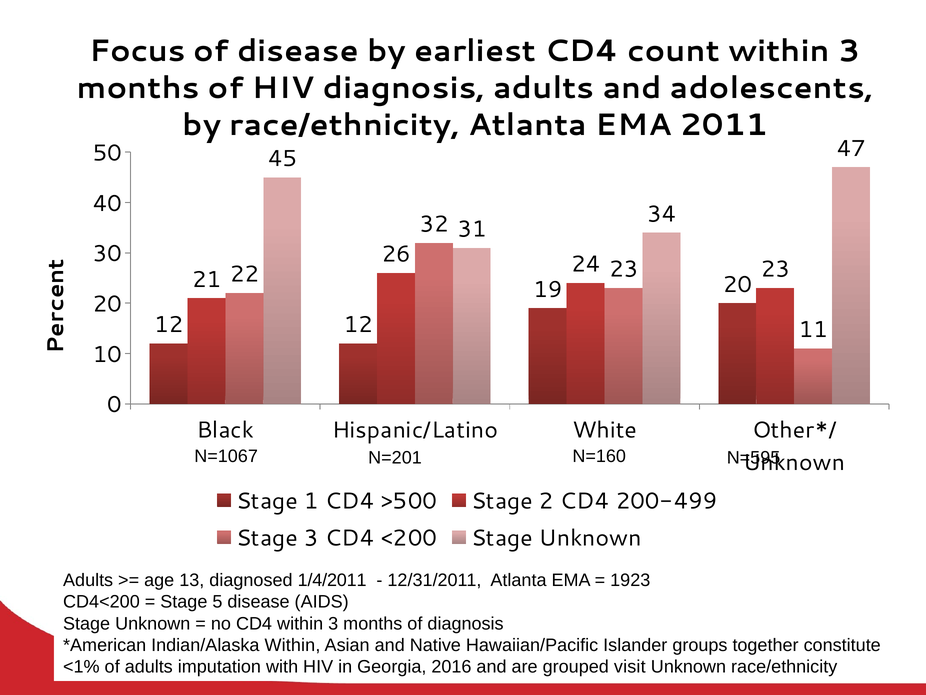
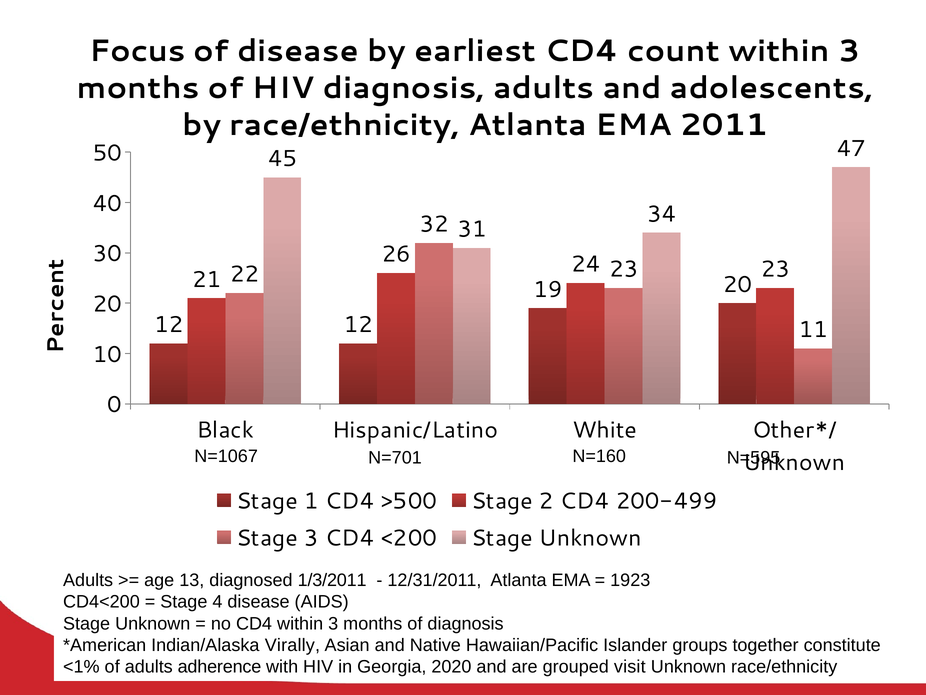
N=201: N=201 -> N=701 (395, 457)
1/4/2011: 1/4/2011 -> 1/3/2011 (332, 580)
5: 5 -> 4 (217, 602)
Indian/Alaska Within: Within -> Virally (292, 645)
imputation: imputation -> adherence (219, 666)
2016: 2016 -> 2020 (451, 666)
